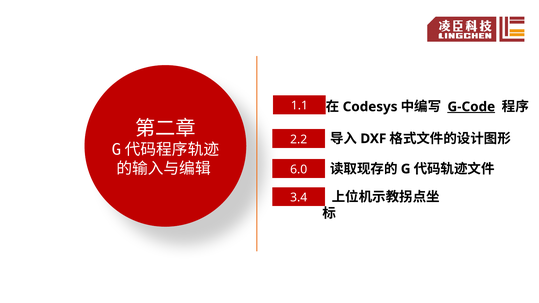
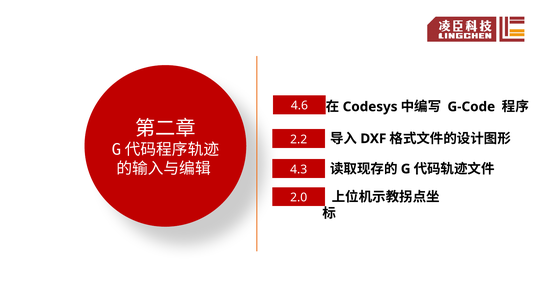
G-Code underline: present -> none (471, 107)
1.1: 1.1 -> 4.6 (299, 106)
6.0: 6.0 -> 4.3 (299, 169)
3.4: 3.4 -> 2.0 (299, 198)
